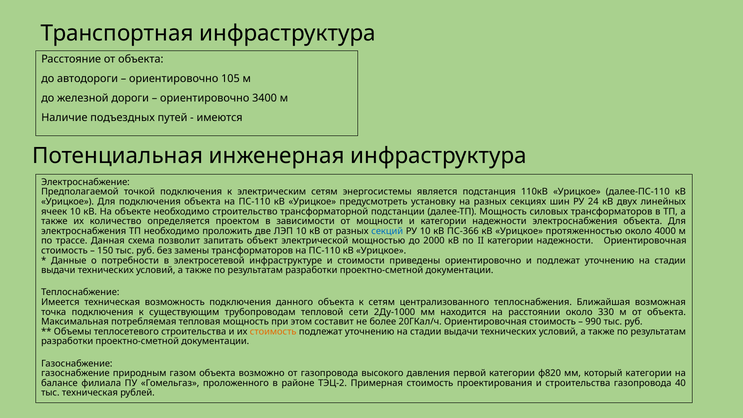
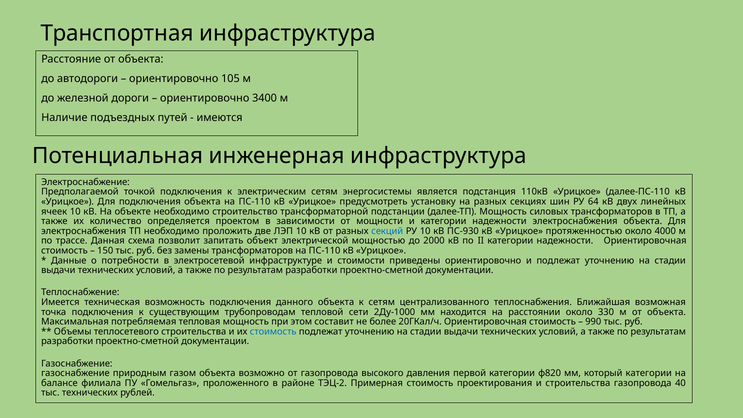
24: 24 -> 64 (593, 202)
ПС-366: ПС-366 -> ПС-930 (463, 231)
стоимость colour: orange -> blue (273, 332)
тыс техническая: техническая -> технических (90, 393)
